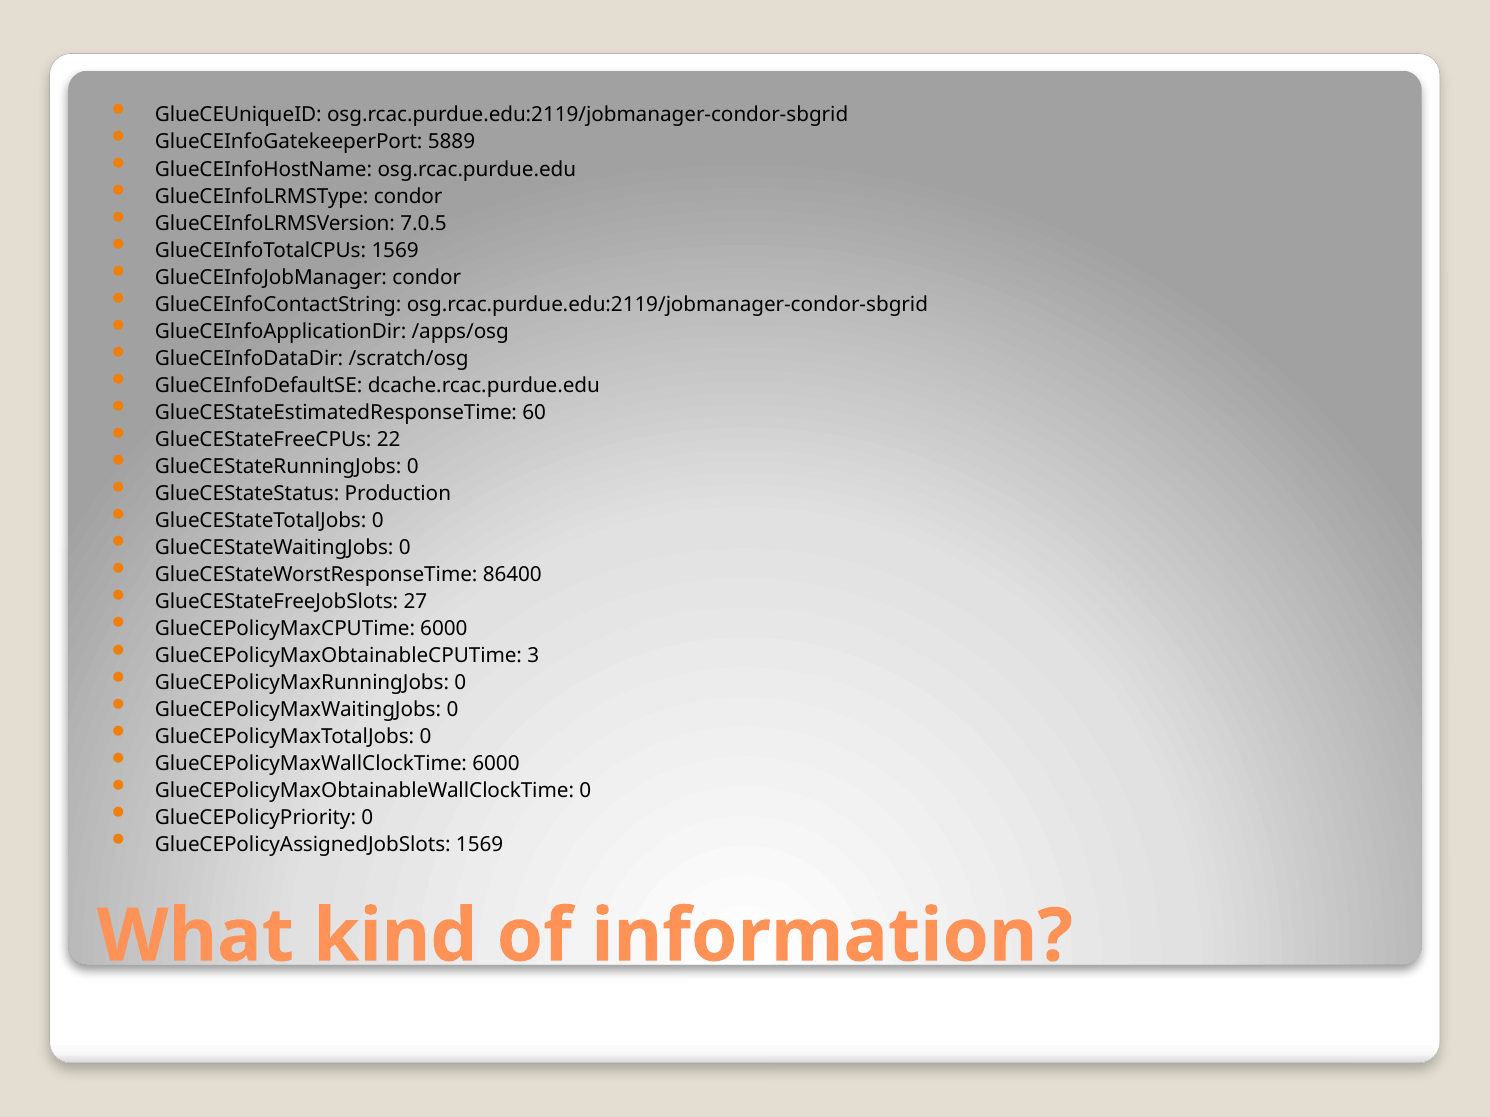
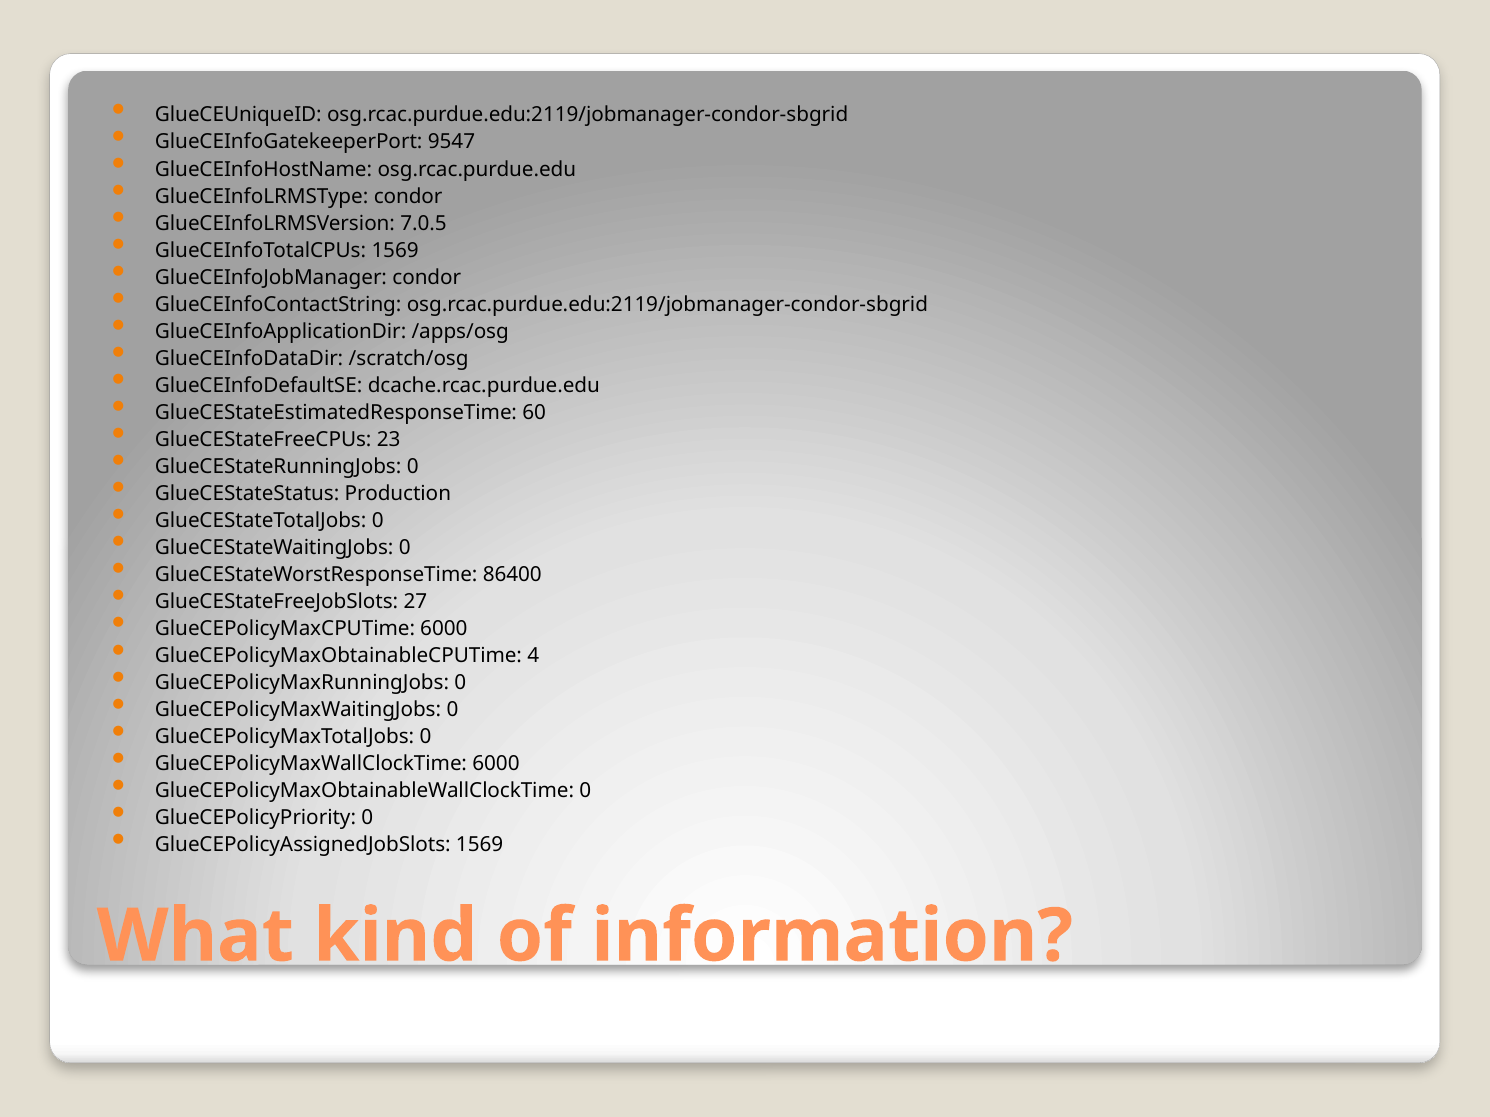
5889: 5889 -> 9547 (452, 142)
22: 22 -> 23 (389, 440)
3: 3 -> 4 (533, 656)
